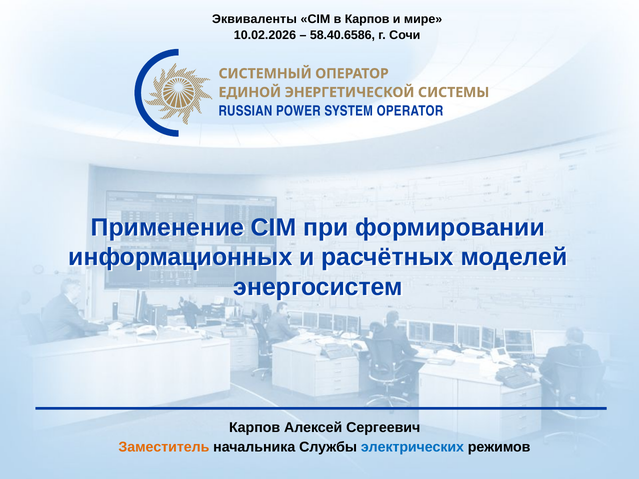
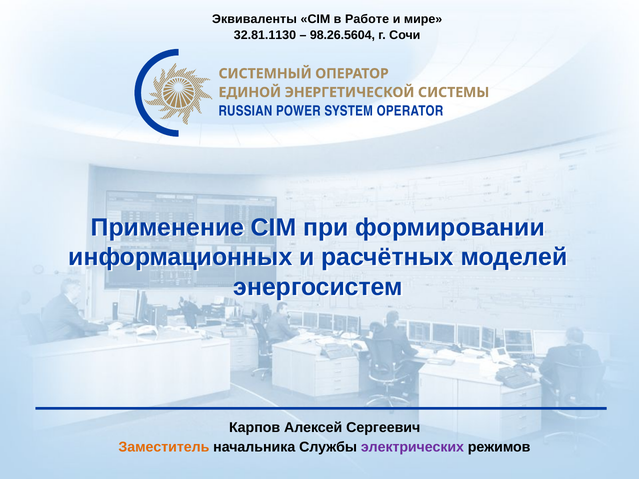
в Карпов: Карпов -> Работе (367, 19)
10.02.2026: 10.02.2026 -> 32.81.1130 (265, 35)
58.40.6586: 58.40.6586 -> 98.26.5604 (342, 35)
электрических colour: blue -> purple (412, 447)
